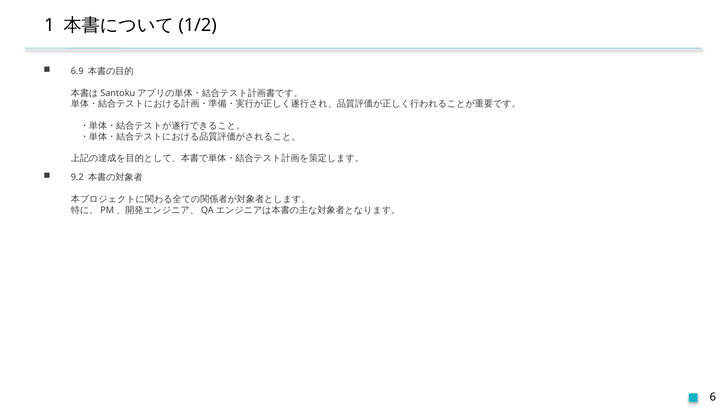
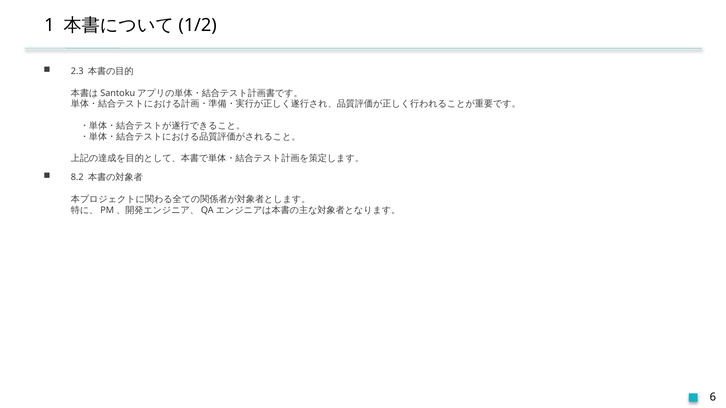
6.9: 6.9 -> 2.3 (77, 71)
9.2: 9.2 -> 8.2 (77, 177)
